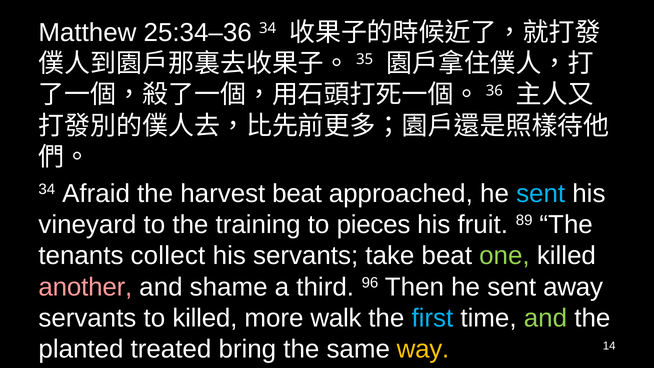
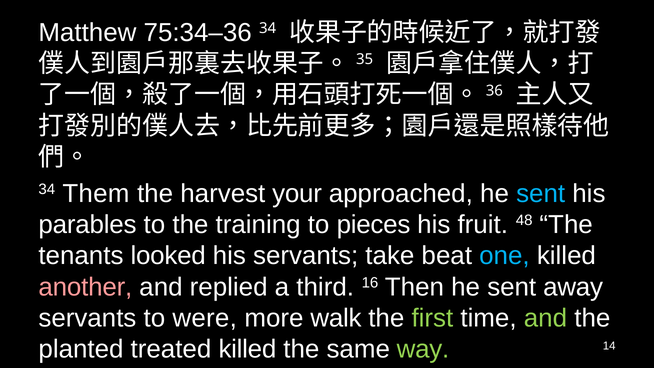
25:34–36: 25:34–36 -> 75:34–36 (198, 33)
Afraid: Afraid -> Them (96, 193)
harvest beat: beat -> your (297, 193)
vineyard: vineyard -> parables (88, 225)
89: 89 -> 48 (524, 220)
collect: collect -> looked (168, 256)
one colour: light green -> light blue (504, 256)
shame: shame -> replied (229, 287)
96: 96 -> 16 (370, 283)
to killed: killed -> were (205, 318)
first colour: light blue -> light green (432, 318)
treated bring: bring -> killed (247, 349)
way colour: yellow -> light green (423, 349)
